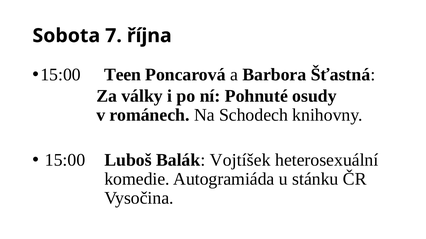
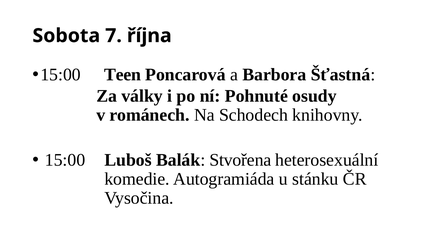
Vojtíšek: Vojtíšek -> Stvořena (240, 160)
